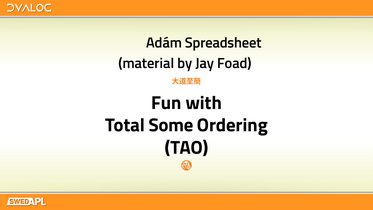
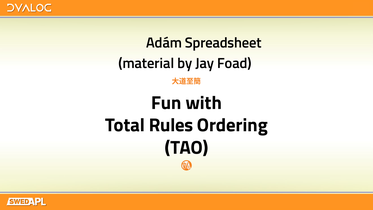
Some: Some -> Rules (171, 125)
